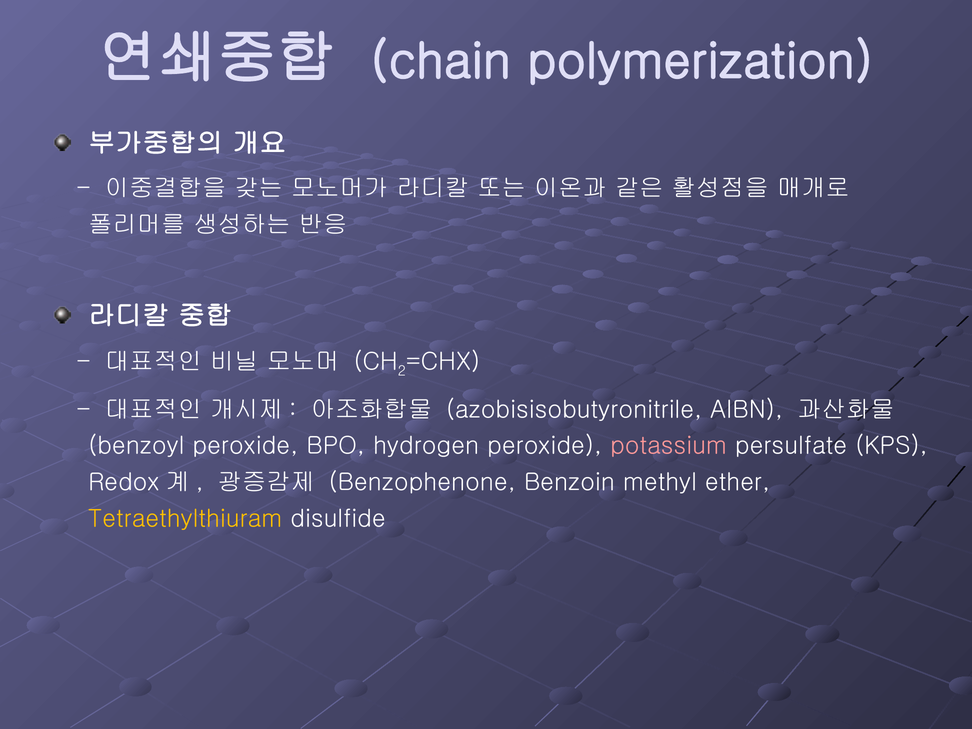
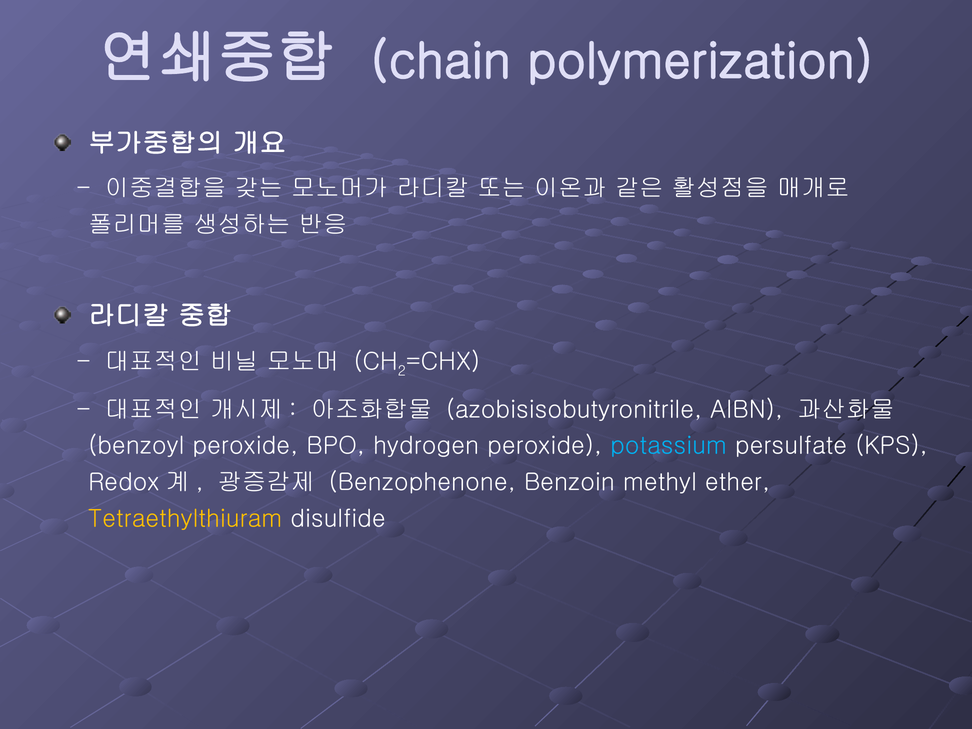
potassium colour: pink -> light blue (669, 446)
